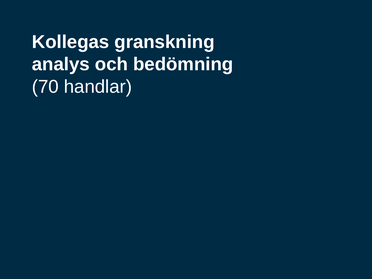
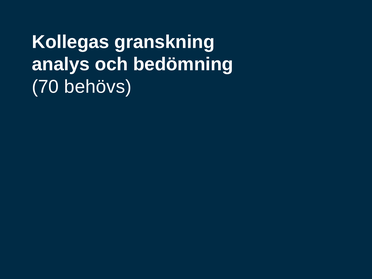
handlar: handlar -> behövs (98, 87)
